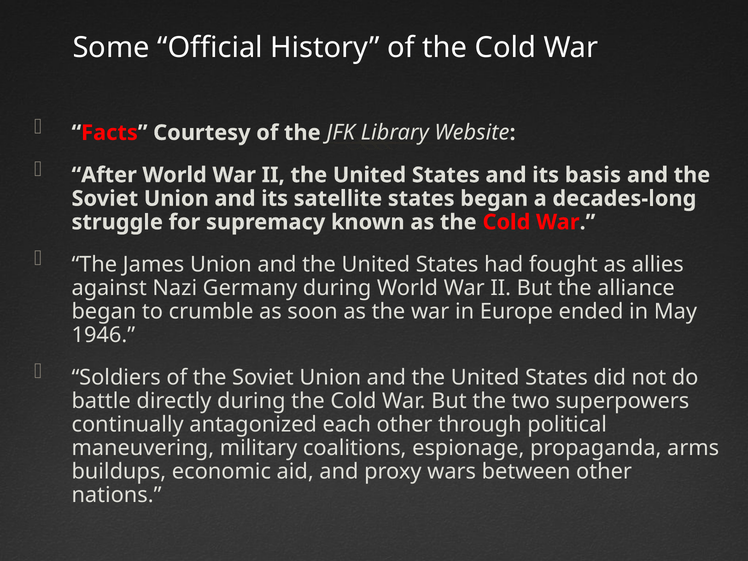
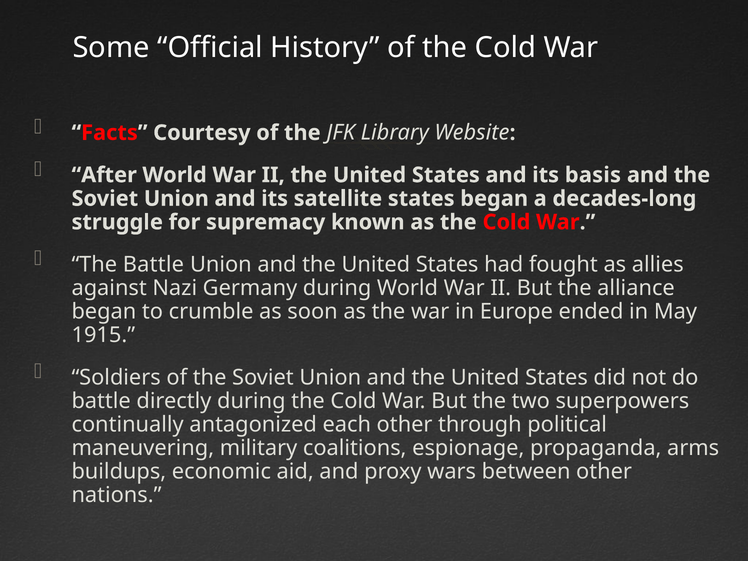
The James: James -> Battle (153, 264)
1946: 1946 -> 1915 (103, 335)
